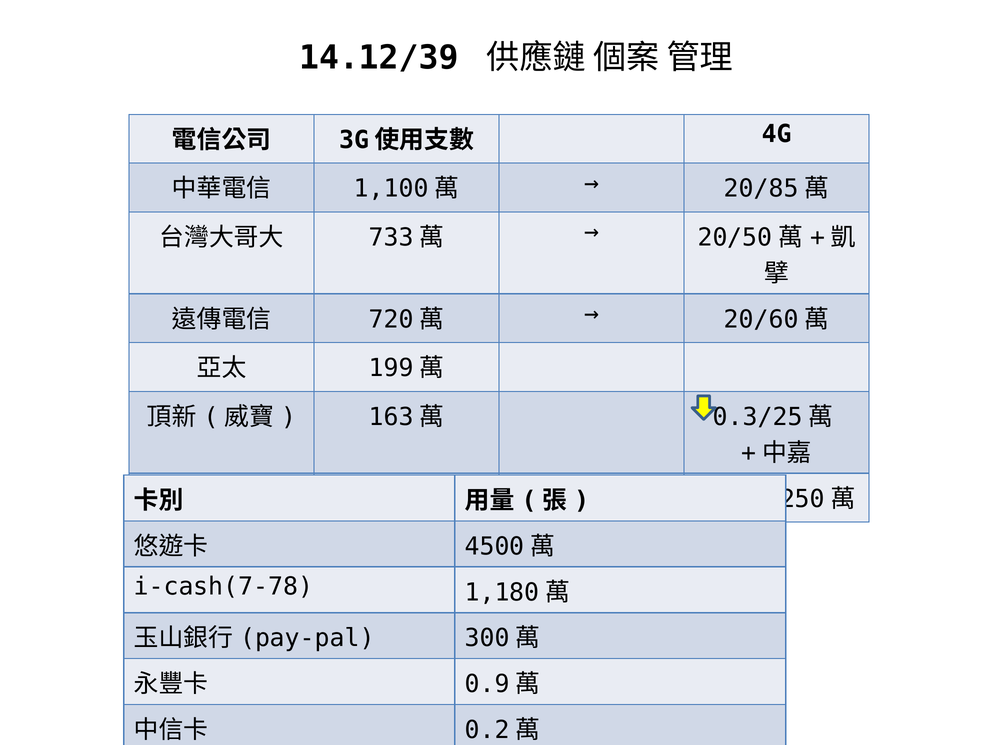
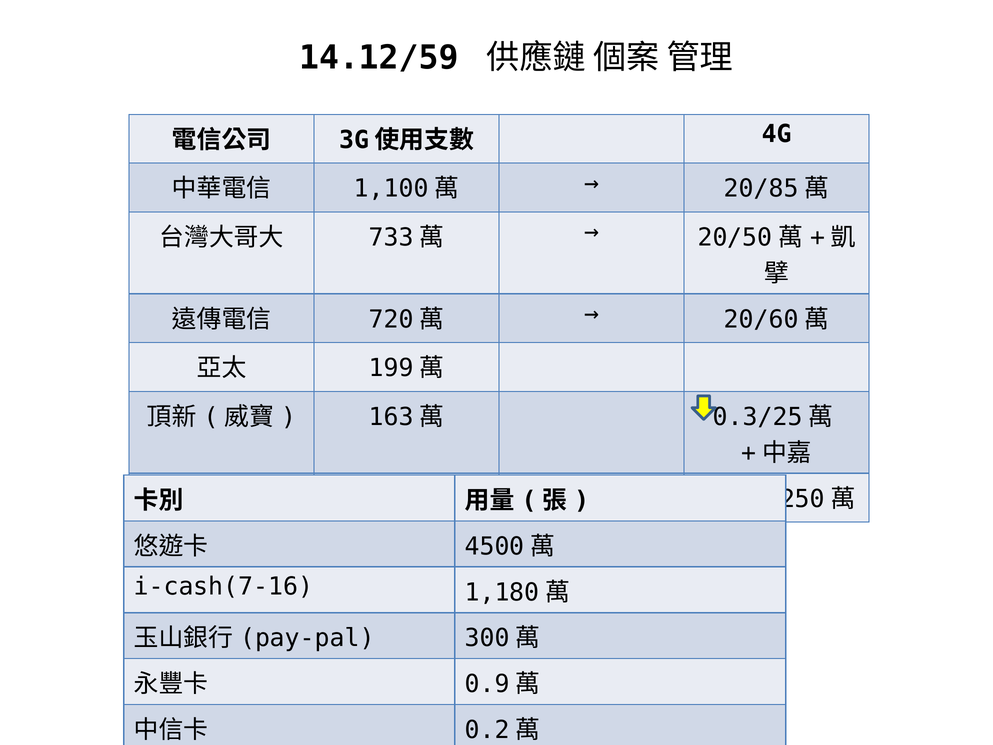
14.12/39: 14.12/39 -> 14.12/59 (379, 58)
i-cash(7-78: i-cash(7-78 -> i-cash(7-16 (223, 586)
